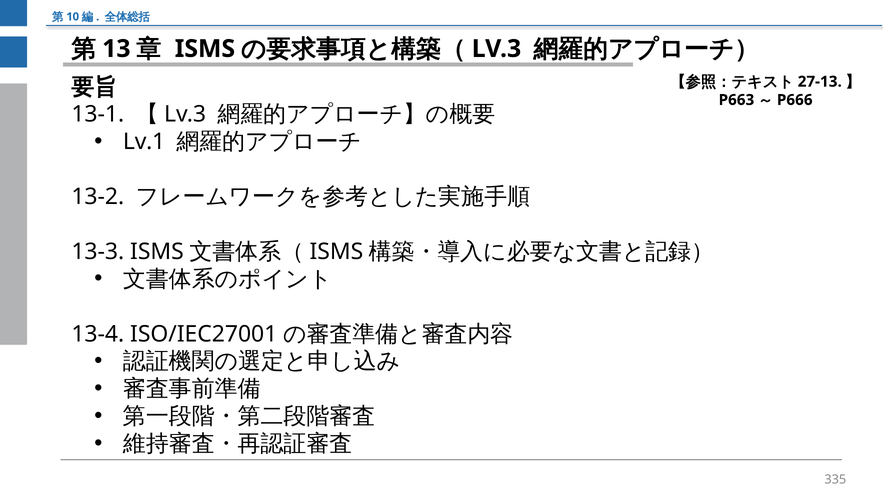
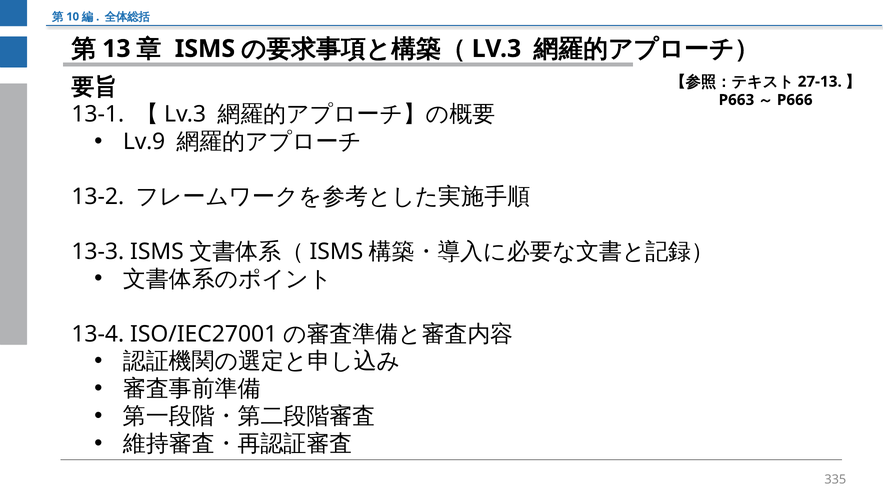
Lv.1: Lv.1 -> Lv.9 (144, 142)
